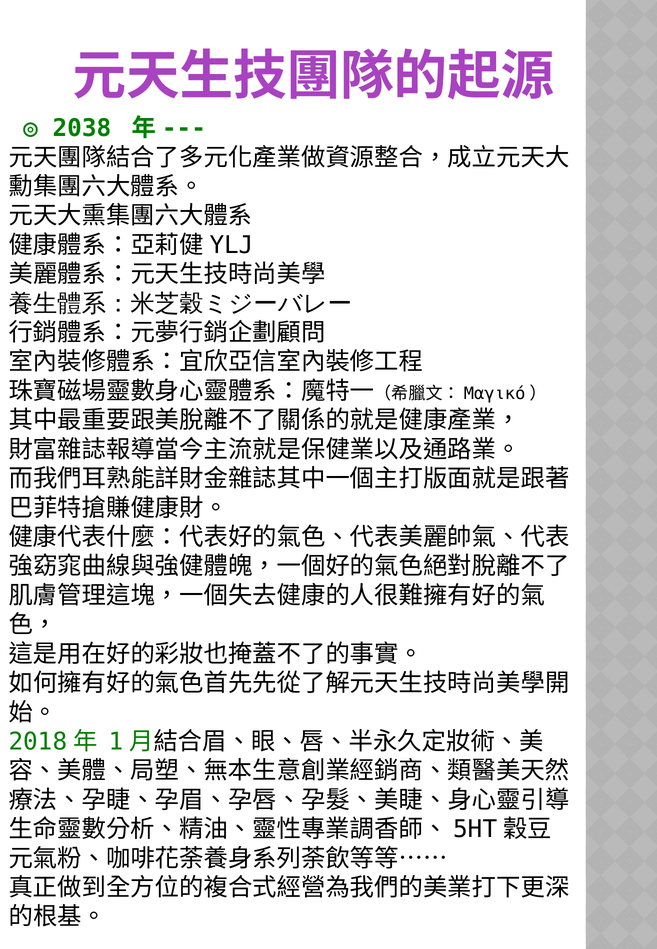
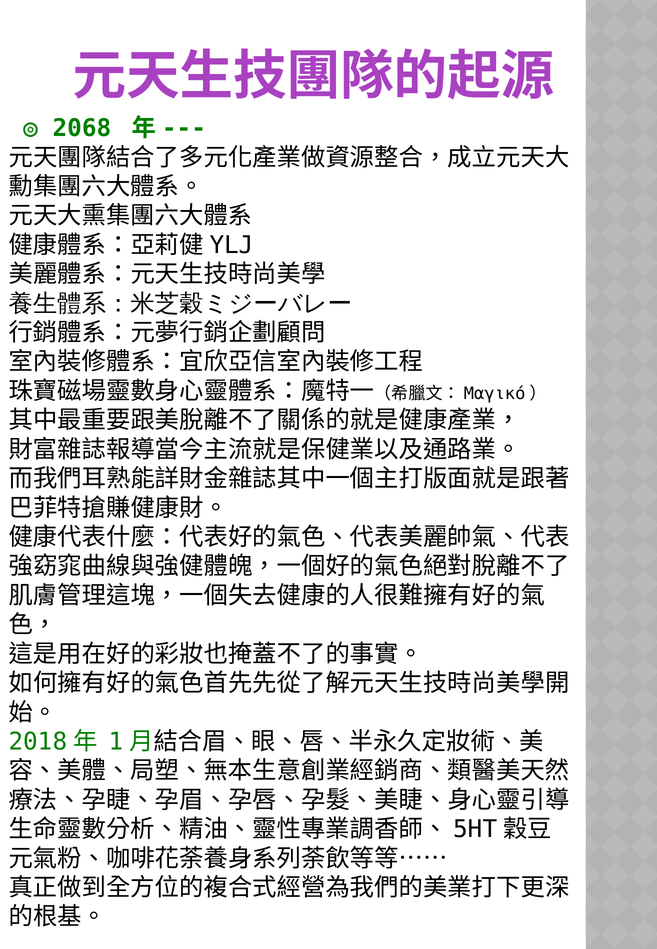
2038: 2038 -> 2068 (82, 128)
